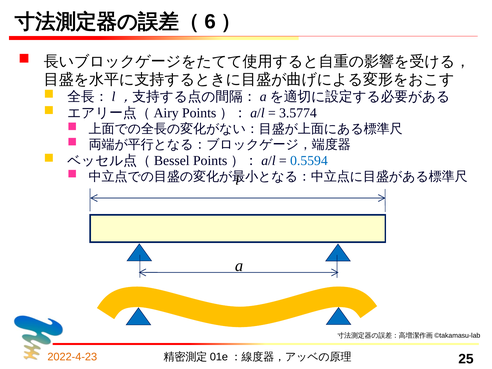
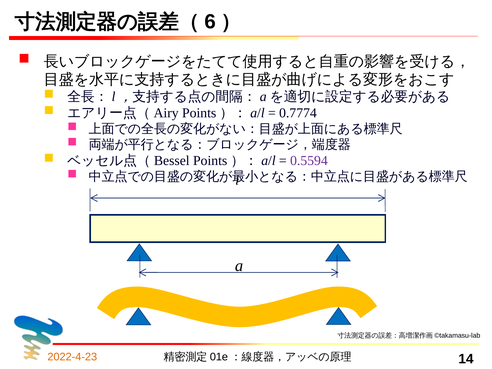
3.5774: 3.5774 -> 0.7774 (298, 113)
0.5594 colour: blue -> purple (309, 161)
25: 25 -> 14 (466, 359)
